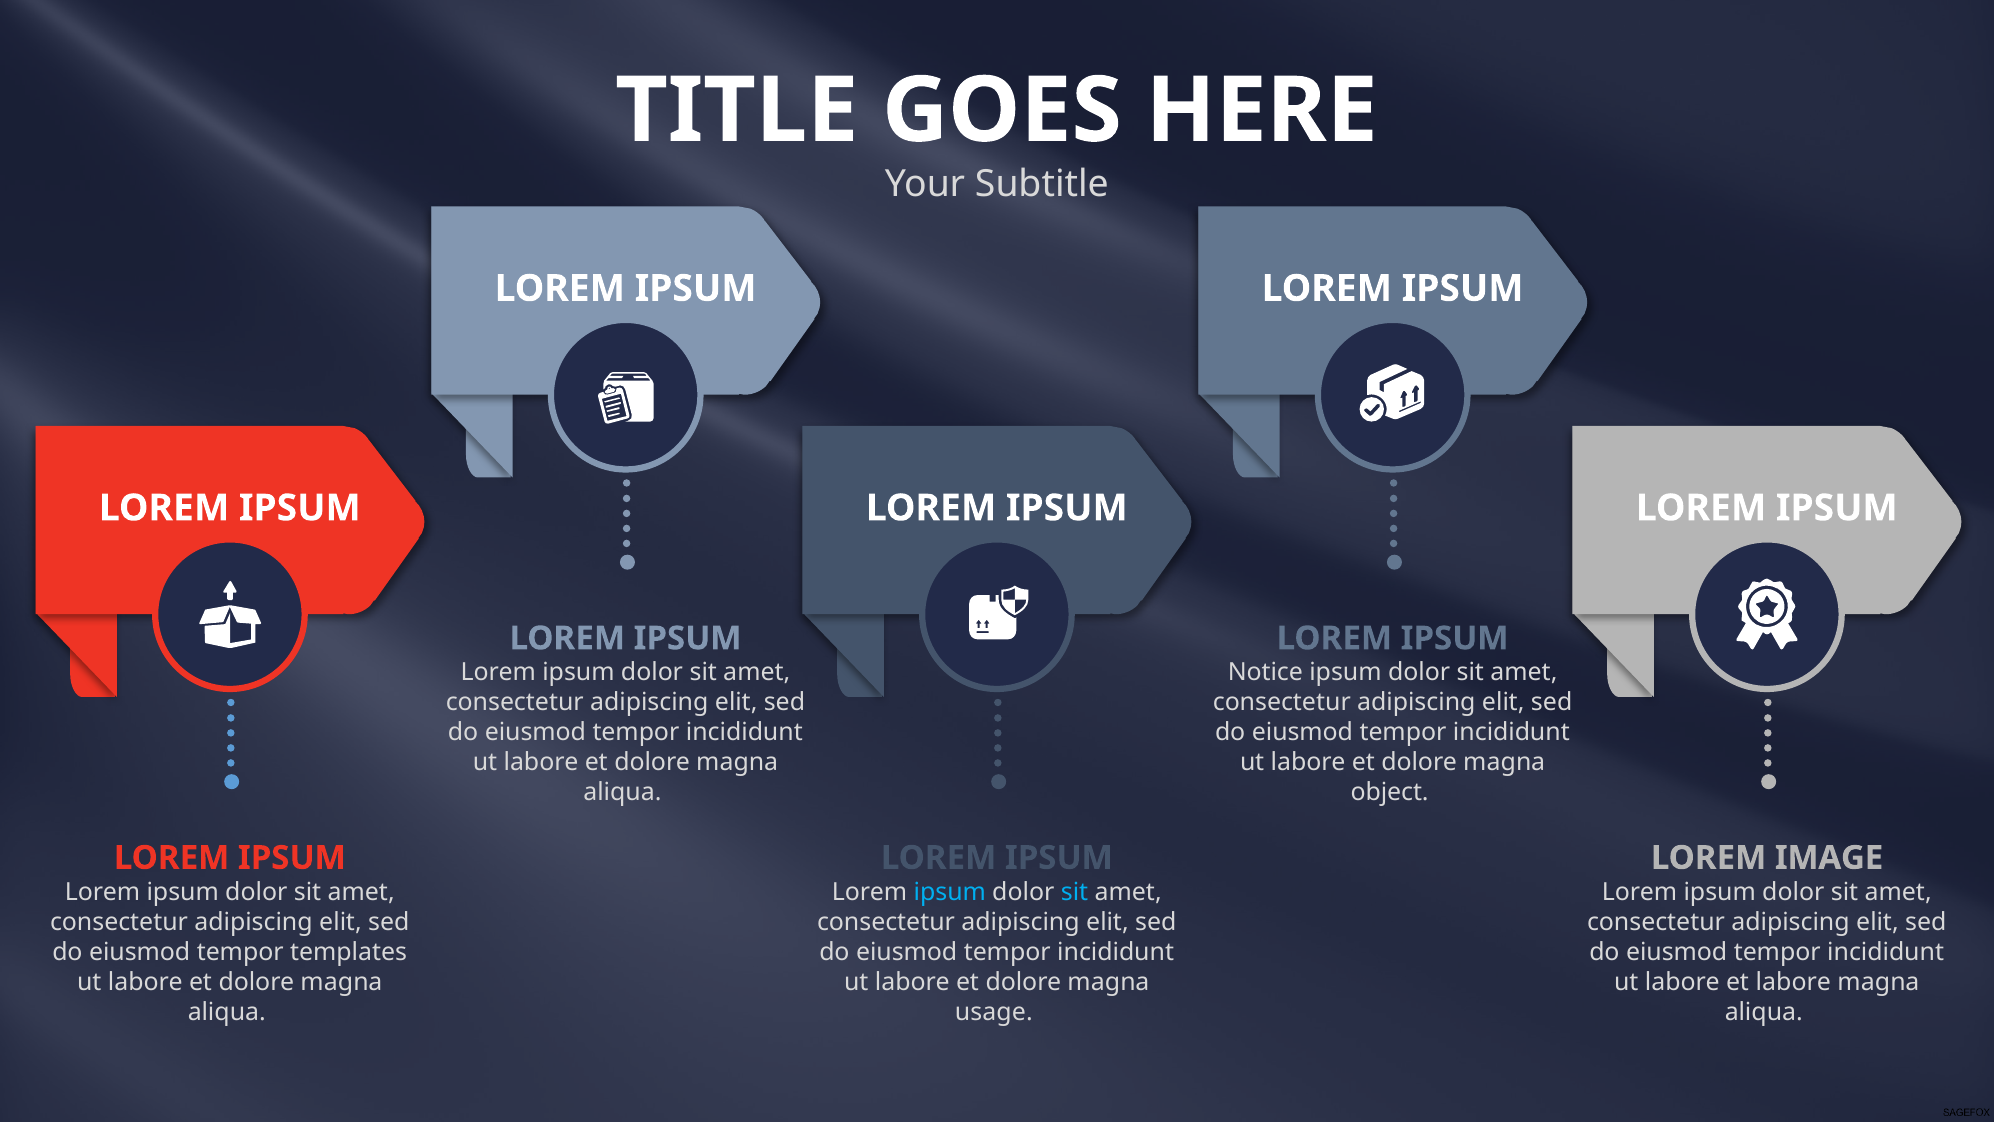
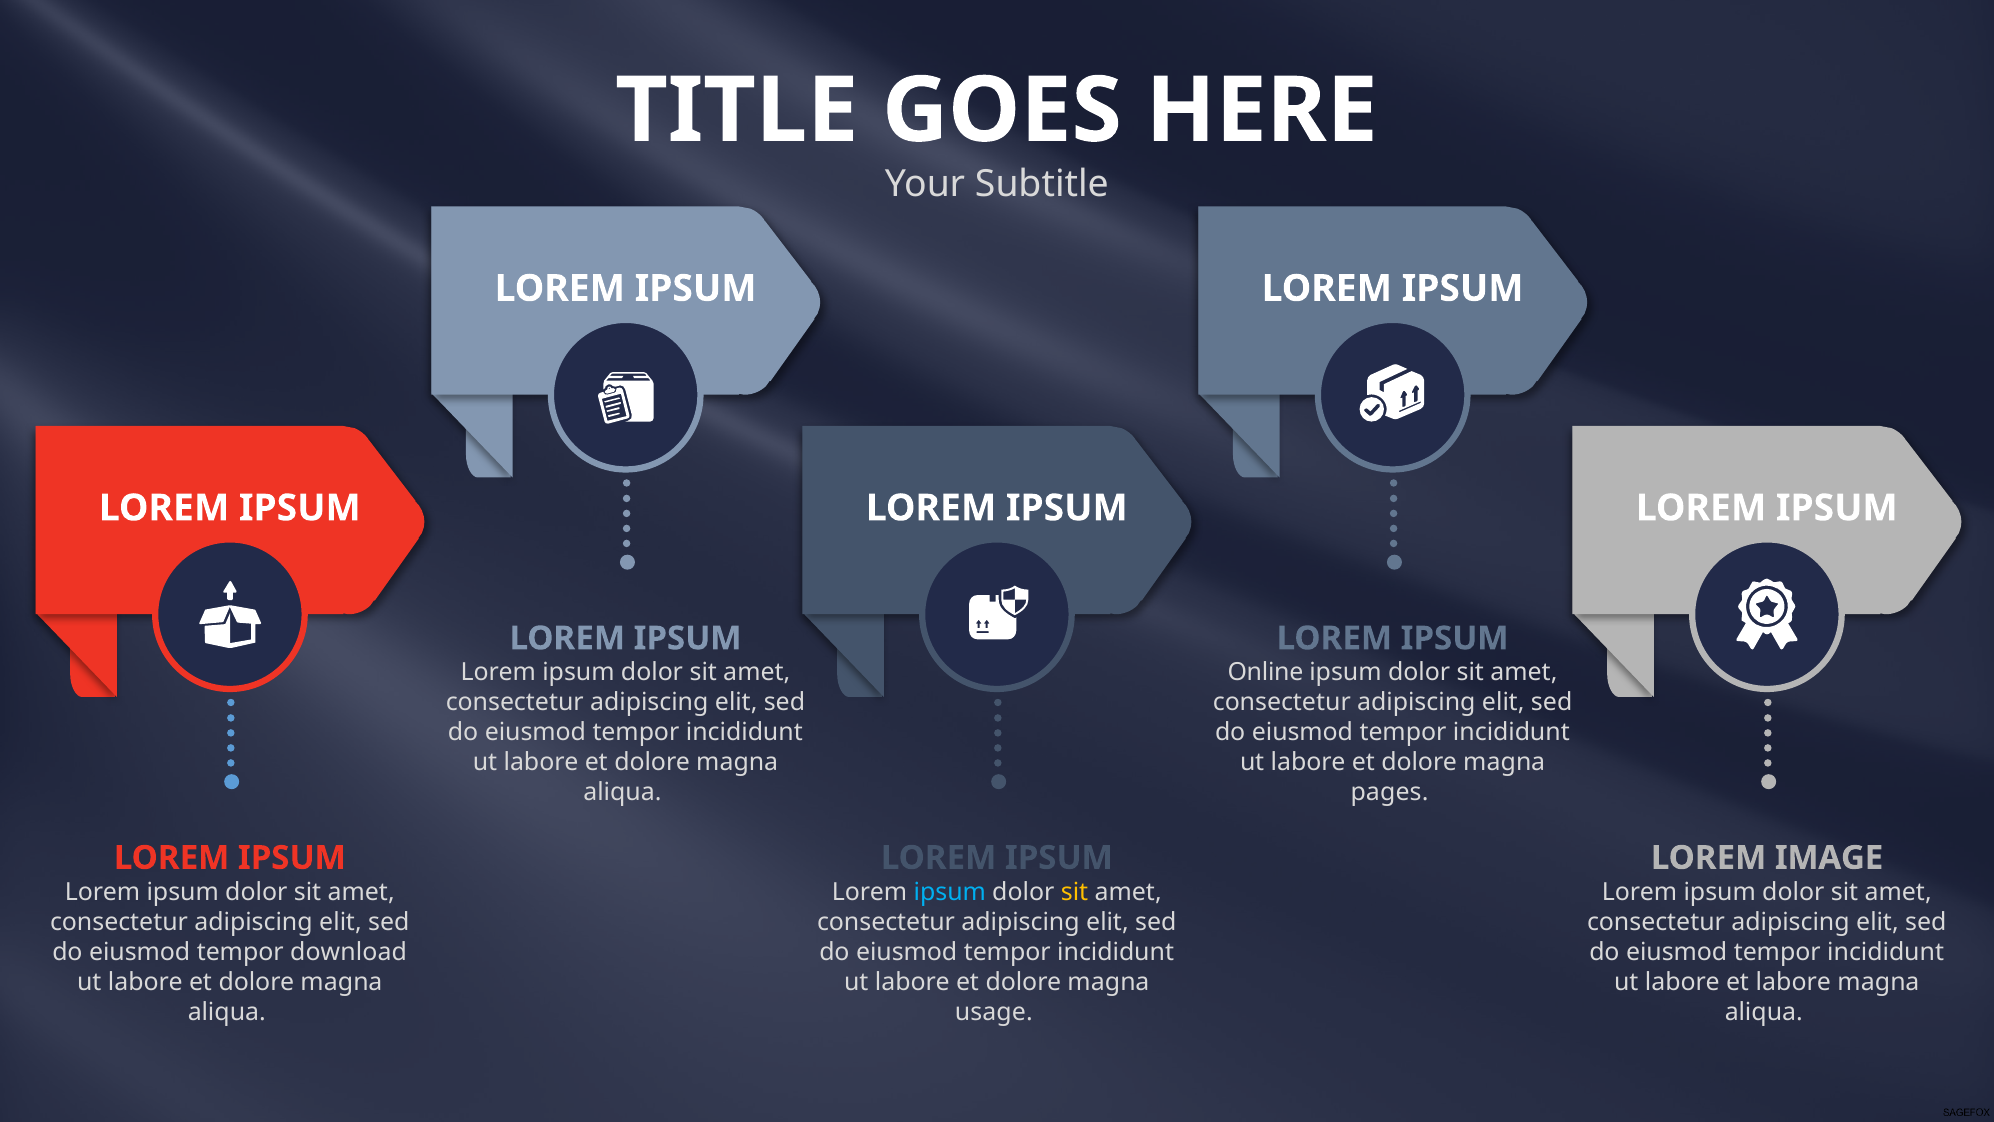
Notice: Notice -> Online (1265, 672)
object: object -> pages (1390, 792)
sit colour: light blue -> yellow (1075, 892)
templates: templates -> download (349, 952)
